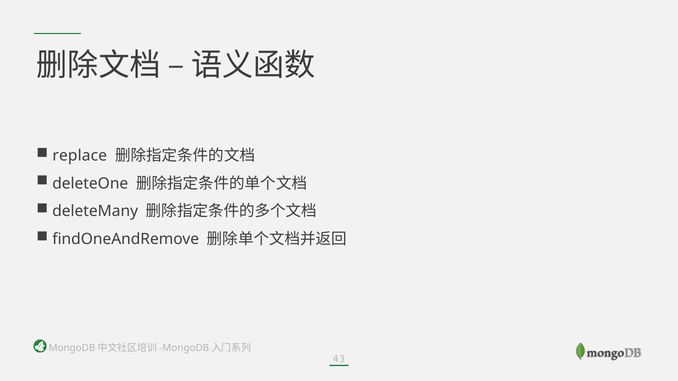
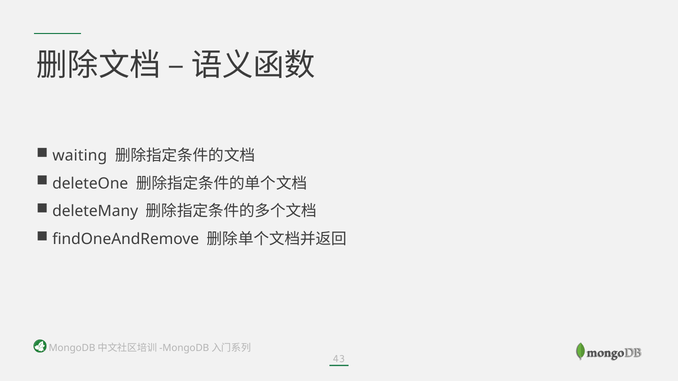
replace: replace -> waiting (80, 156)
